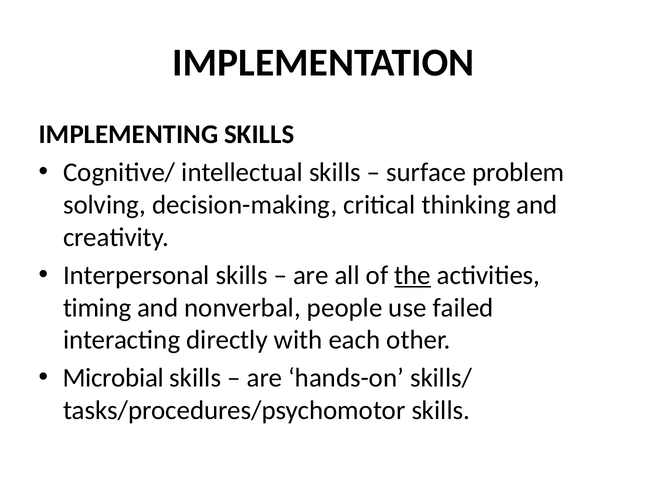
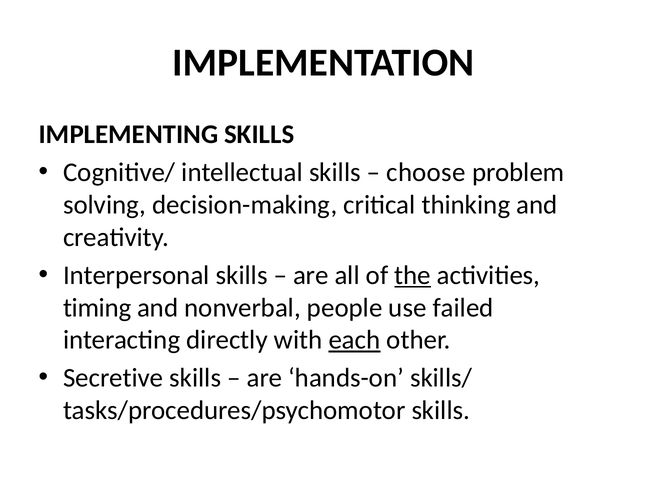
surface: surface -> choose (426, 173)
each underline: none -> present (354, 340)
Microbial: Microbial -> Secretive (113, 378)
